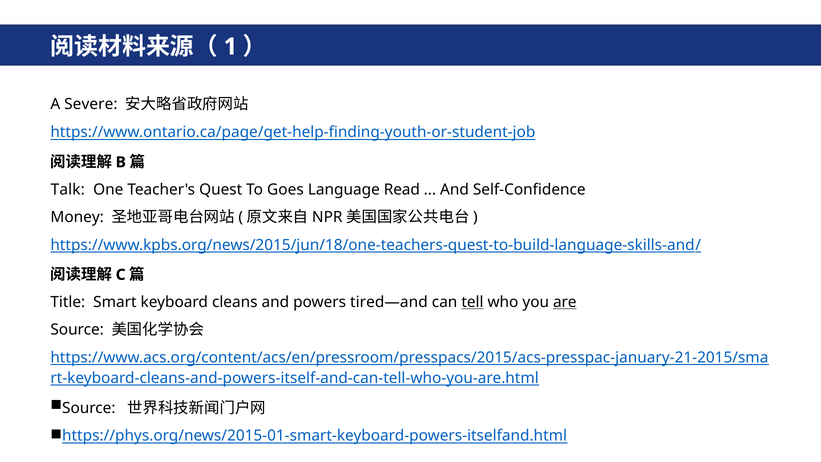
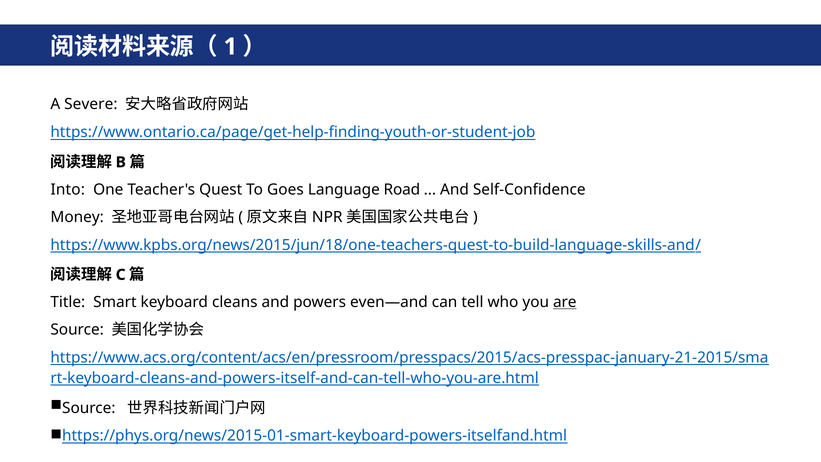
Talk: Talk -> Into (68, 190)
Read: Read -> Road (402, 190)
tired—and: tired—and -> even—and (389, 302)
tell underline: present -> none (472, 302)
